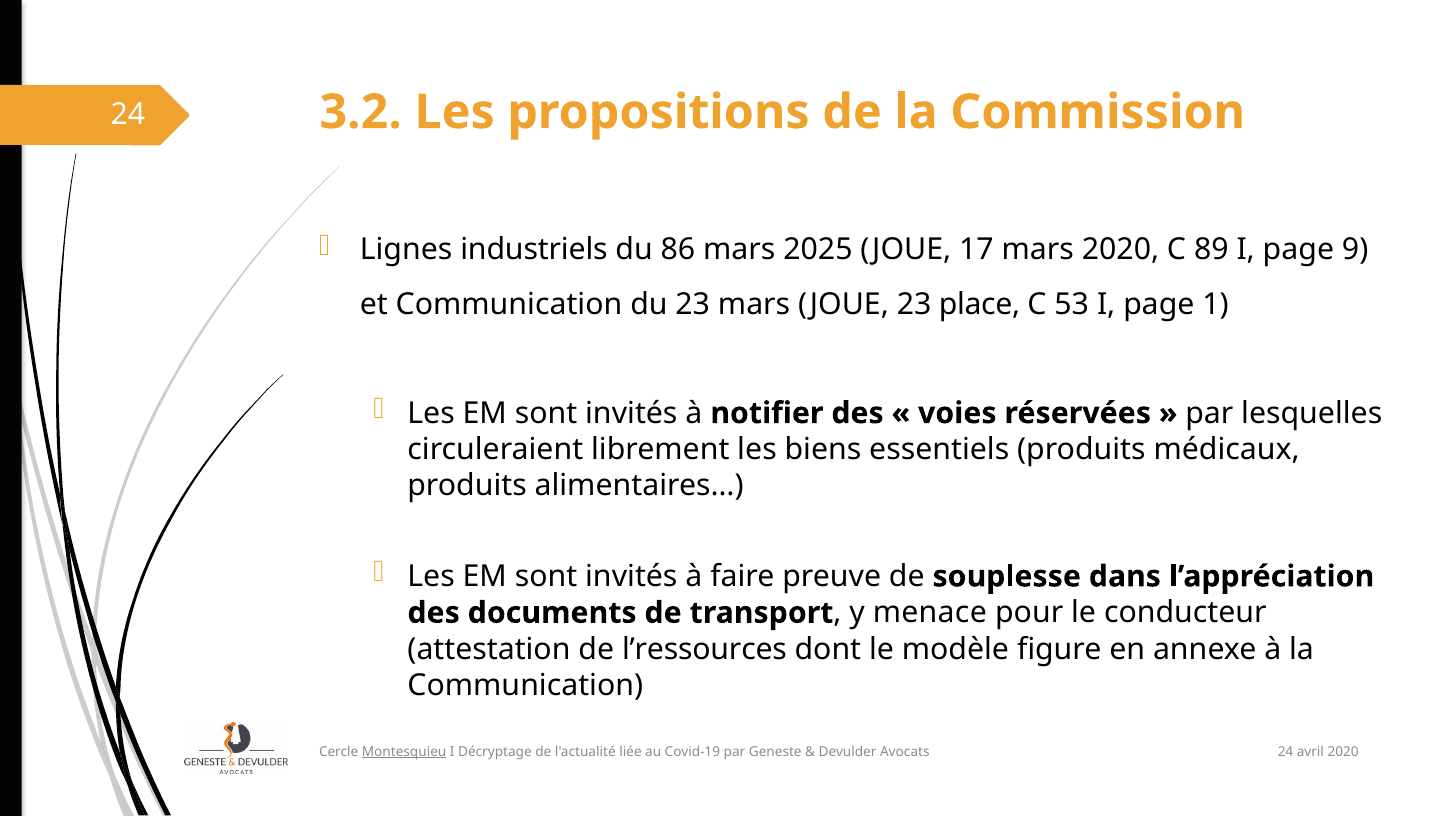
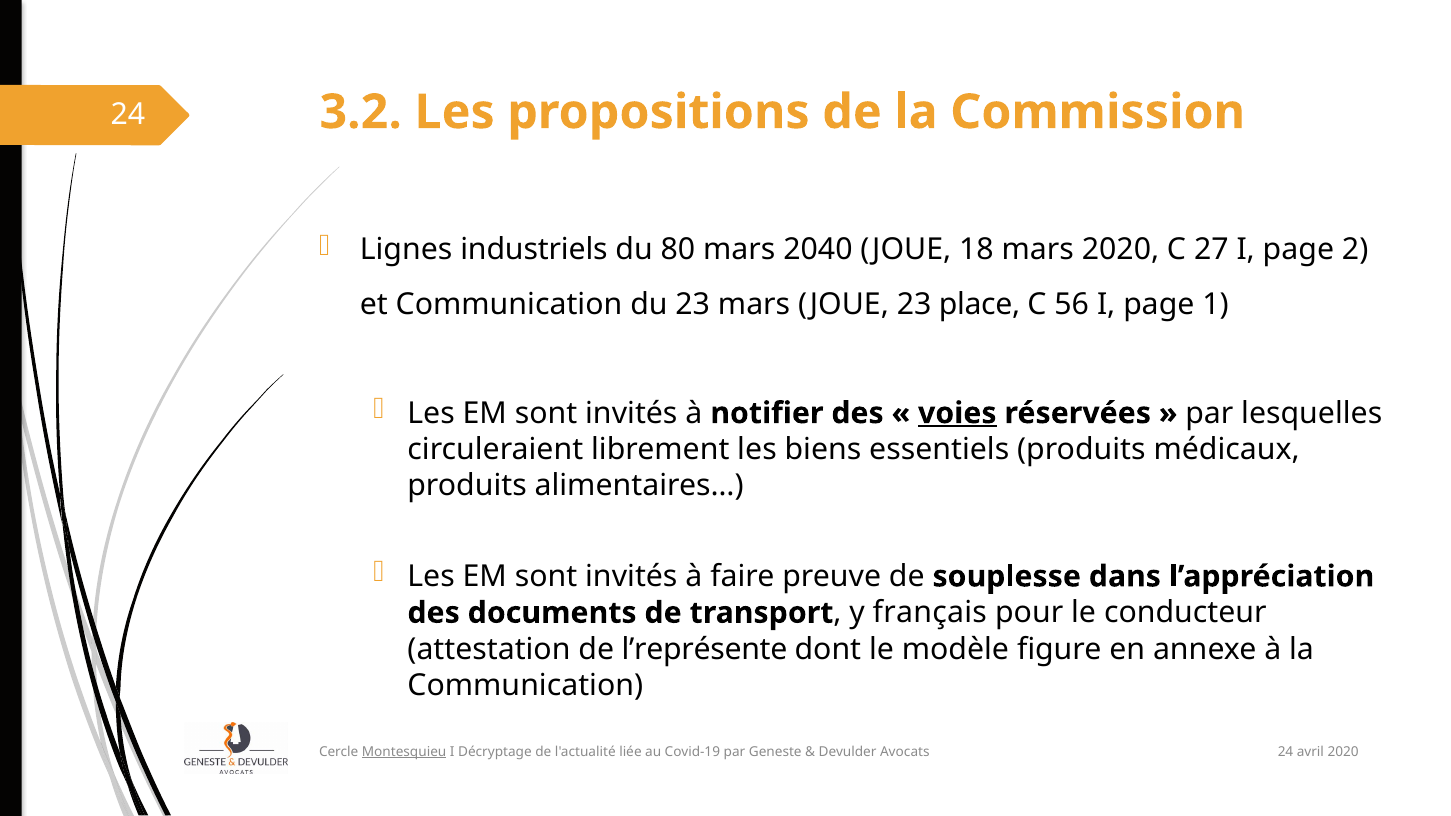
86: 86 -> 80 (678, 250)
2025: 2025 -> 2040 (818, 250)
17: 17 -> 18 (976, 250)
89: 89 -> 27 (1211, 250)
9: 9 -> 2 (1355, 250)
53: 53 -> 56 (1072, 304)
voies underline: none -> present (957, 413)
menace: menace -> français (930, 613)
l’ressources: l’ressources -> l’représente (705, 649)
